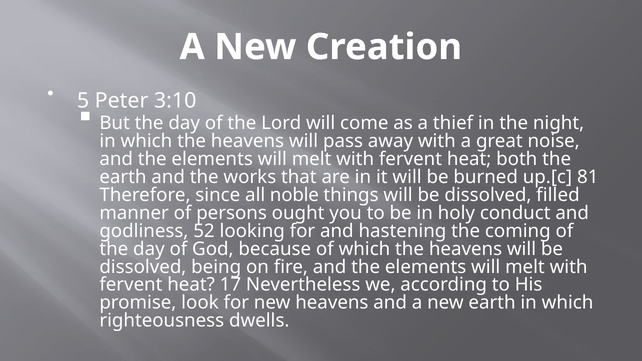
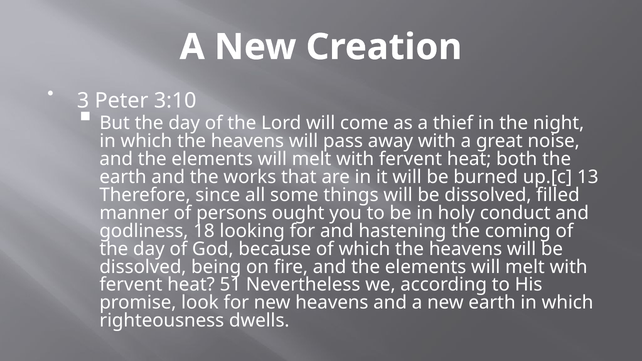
5: 5 -> 3 (83, 101)
81: 81 -> 13 (588, 177)
noble: noble -> some (294, 195)
52: 52 -> 18 (204, 231)
17: 17 -> 51 (230, 285)
